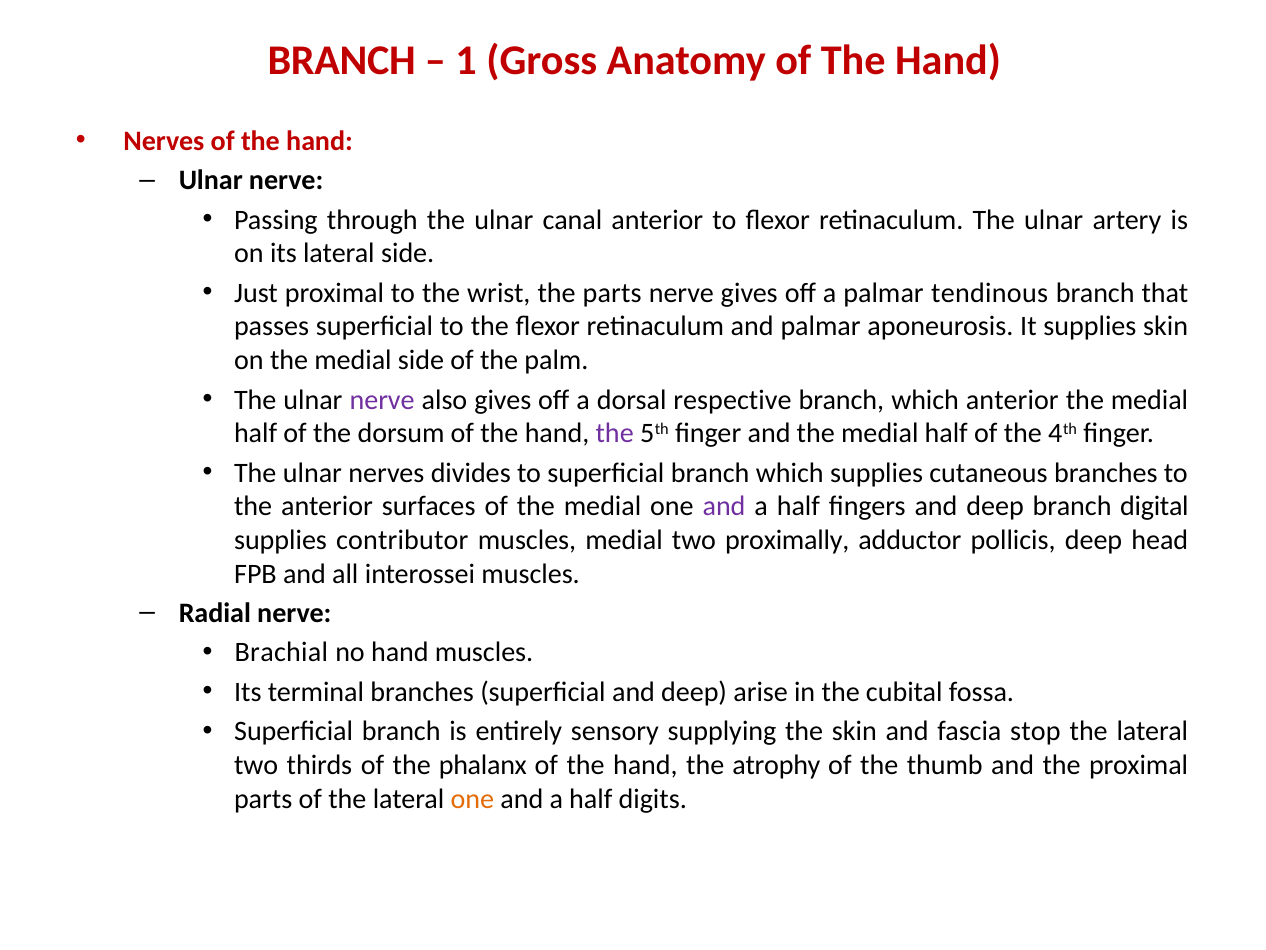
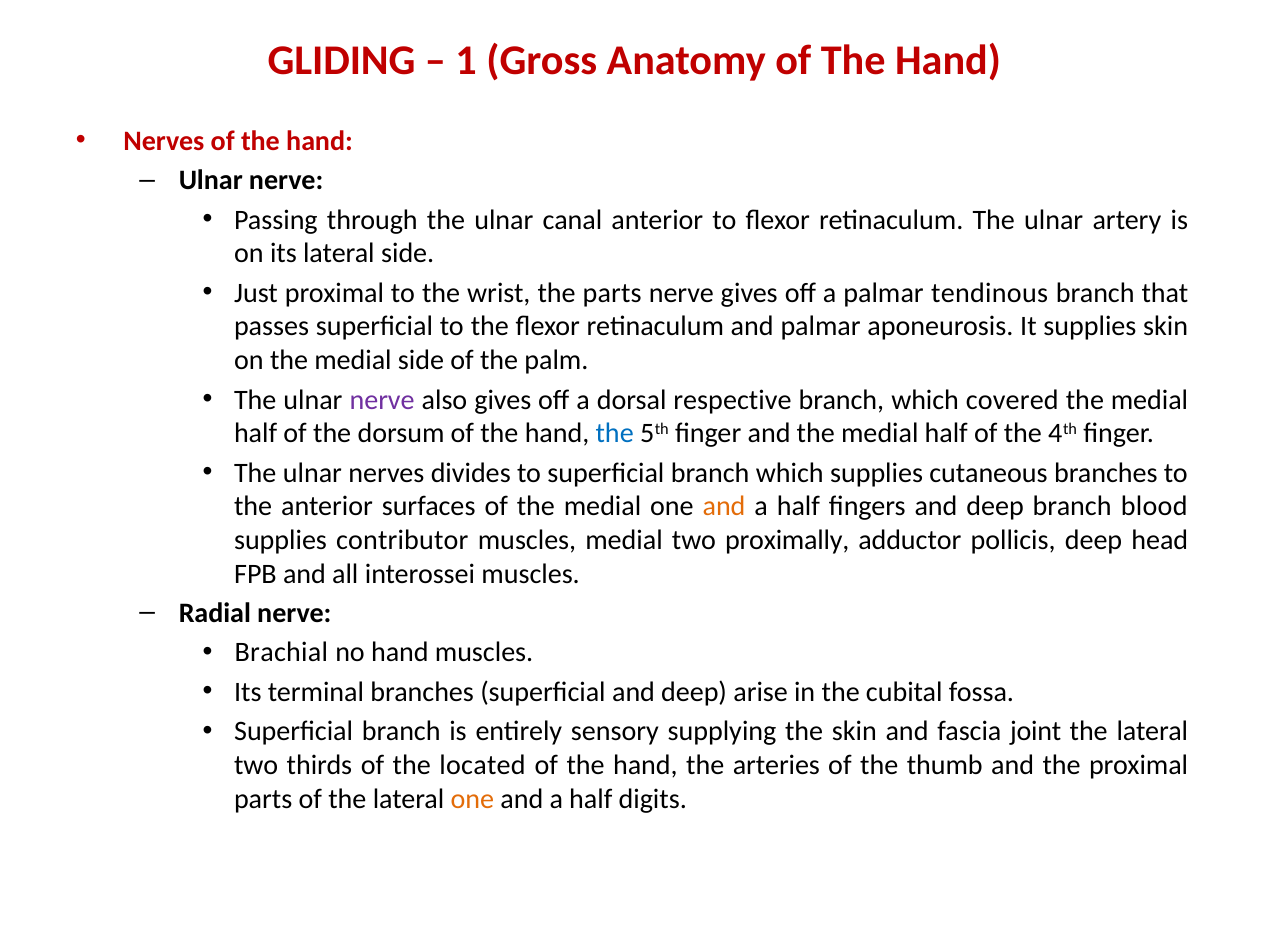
BRANCH: BRANCH -> GLIDING (342, 60)
which anterior: anterior -> covered (1012, 400)
the colour: purple -> blue (615, 433)
and colour: purple -> orange (724, 506)
digital: digital -> blood (1154, 506)
stop: stop -> joint (1036, 731)
phalanx: phalanx -> located (483, 765)
atrophy: atrophy -> arteries (776, 765)
